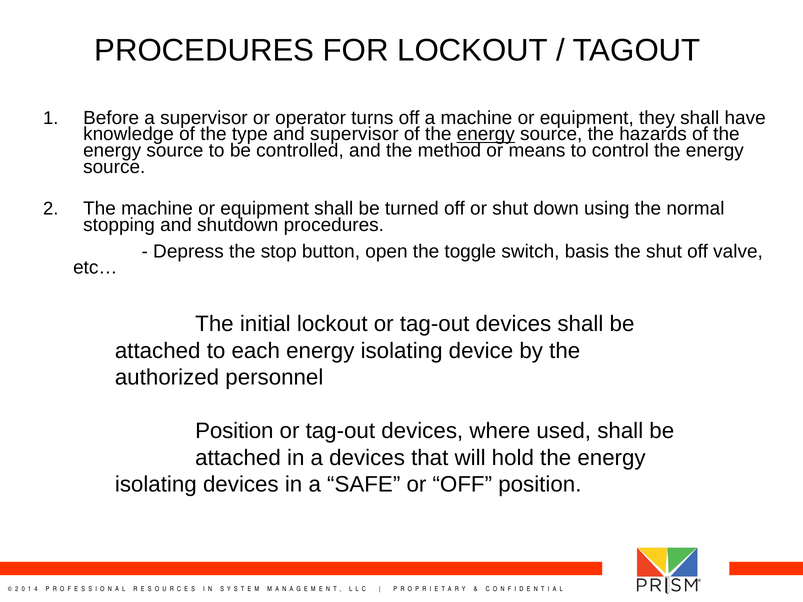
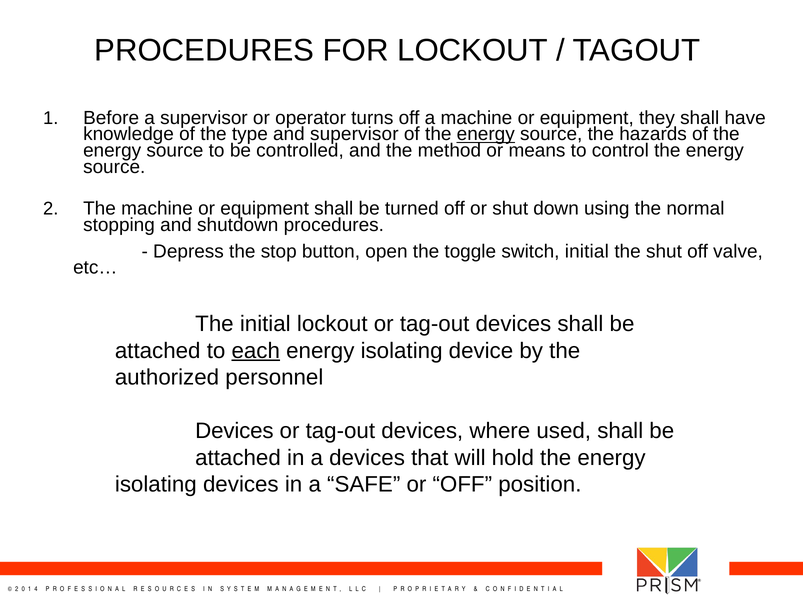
switch basis: basis -> initial (587, 251)
each underline: none -> present (256, 351)
Position: Position -> Devices (234, 431)
